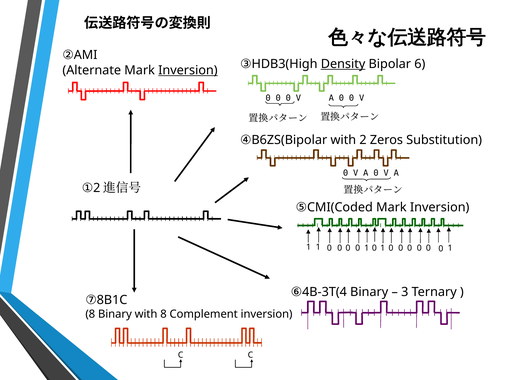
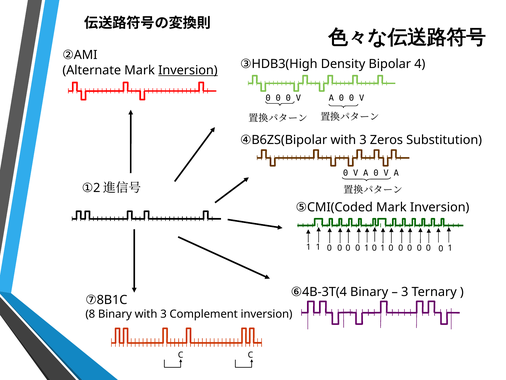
Density underline: present -> none (343, 64)
6: 6 -> 4 (420, 64)
2: 2 -> 3 (363, 140)
Binary with 8: 8 -> 3 (163, 314)
